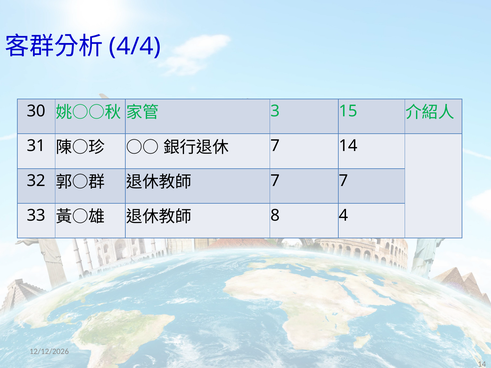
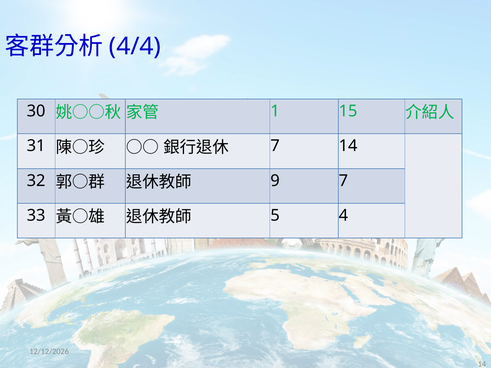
3: 3 -> 1 (275, 111)
7: 7 -> 9 (275, 181)
8: 8 -> 5 (275, 216)
